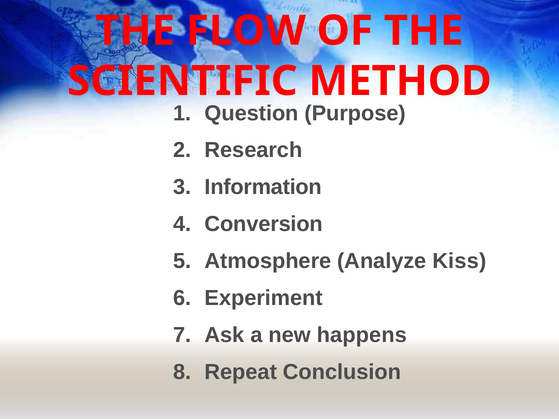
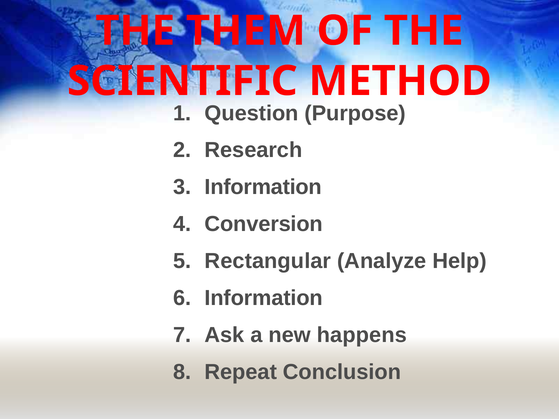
FLOW: FLOW -> THEM (246, 31)
Atmosphere: Atmosphere -> Rectangular (268, 261)
Kiss: Kiss -> Help (460, 261)
Experiment: Experiment -> Information (264, 298)
